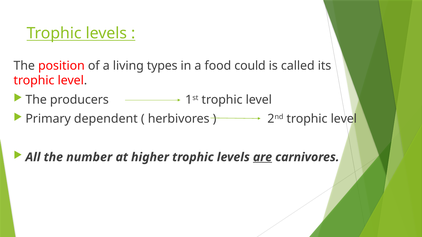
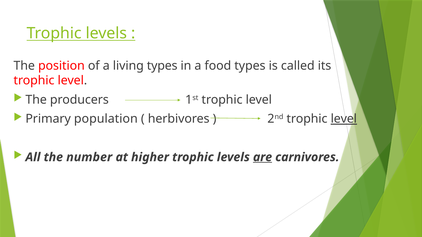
food could: could -> types (250, 66)
dependent: dependent -> population (106, 119)
level underline: none -> present (344, 119)
